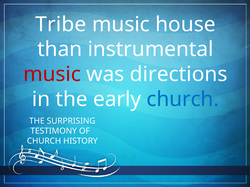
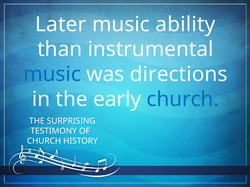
Tribe: Tribe -> Later (61, 24)
house: house -> ability (185, 24)
music colour: red -> blue (52, 74)
